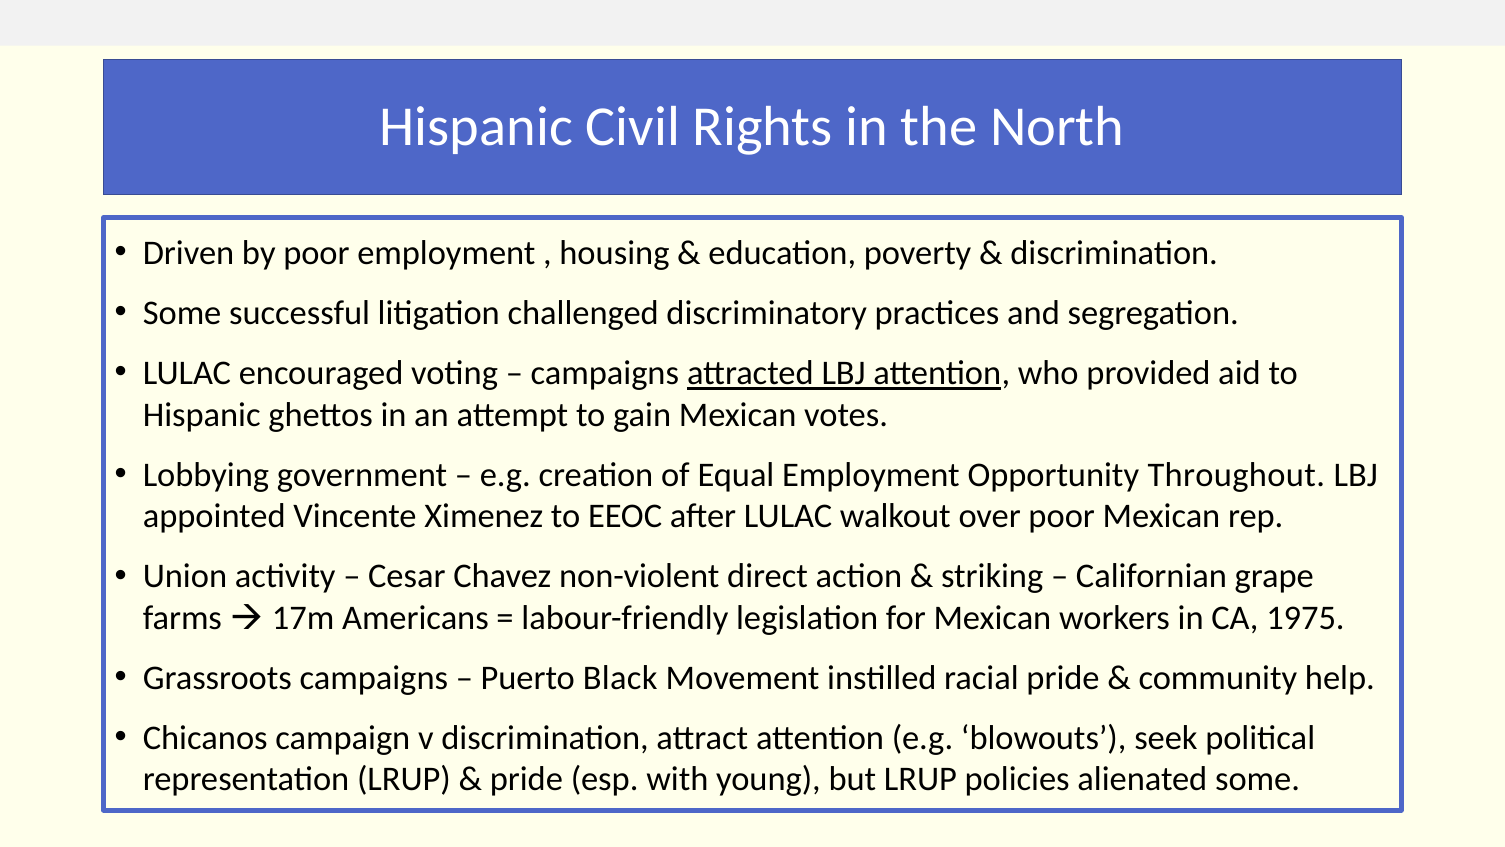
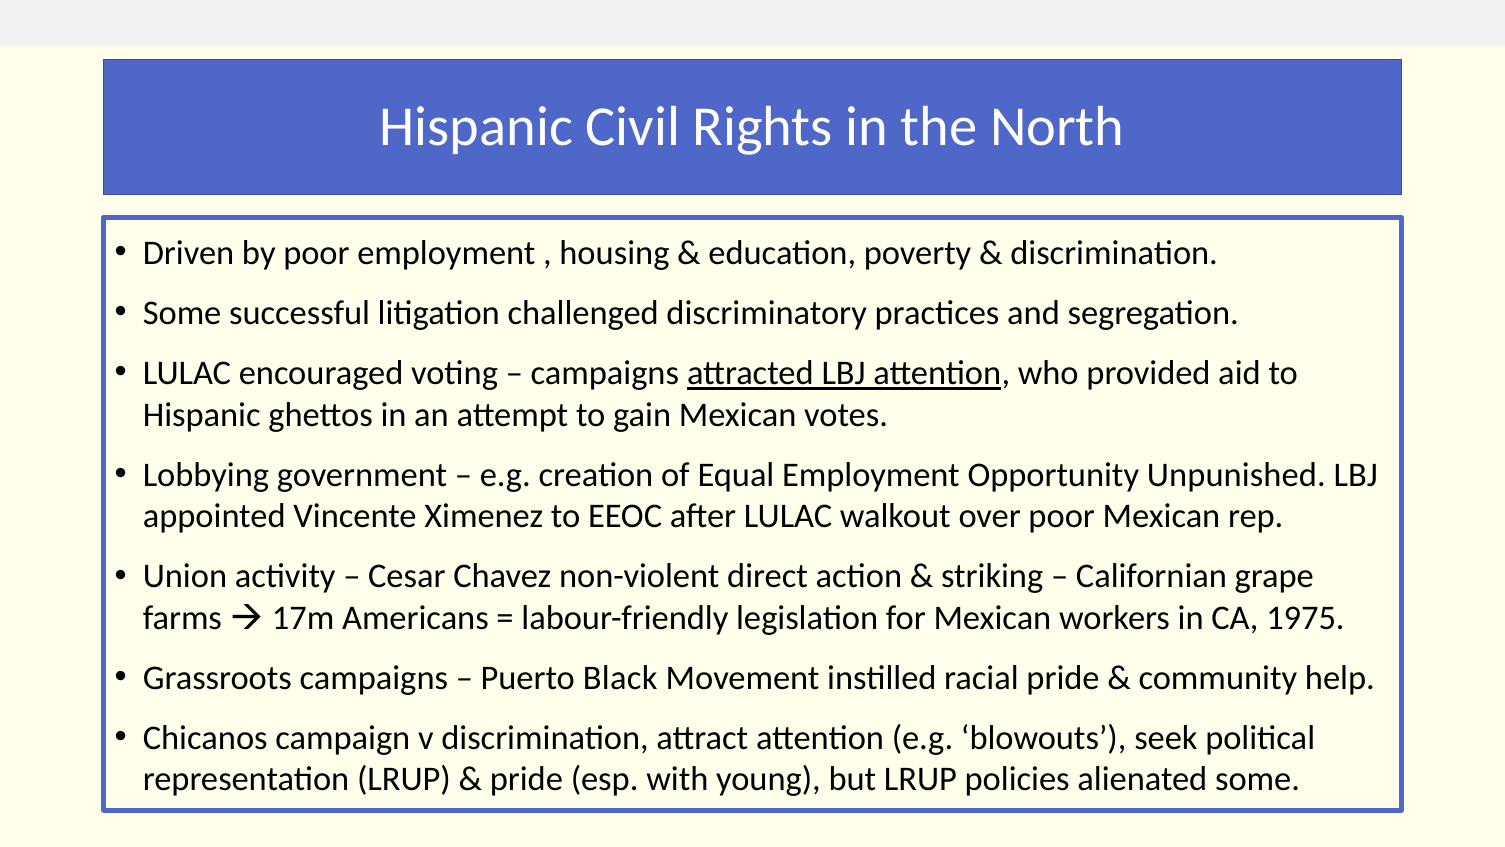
Throughout: Throughout -> Unpunished (1236, 475)
